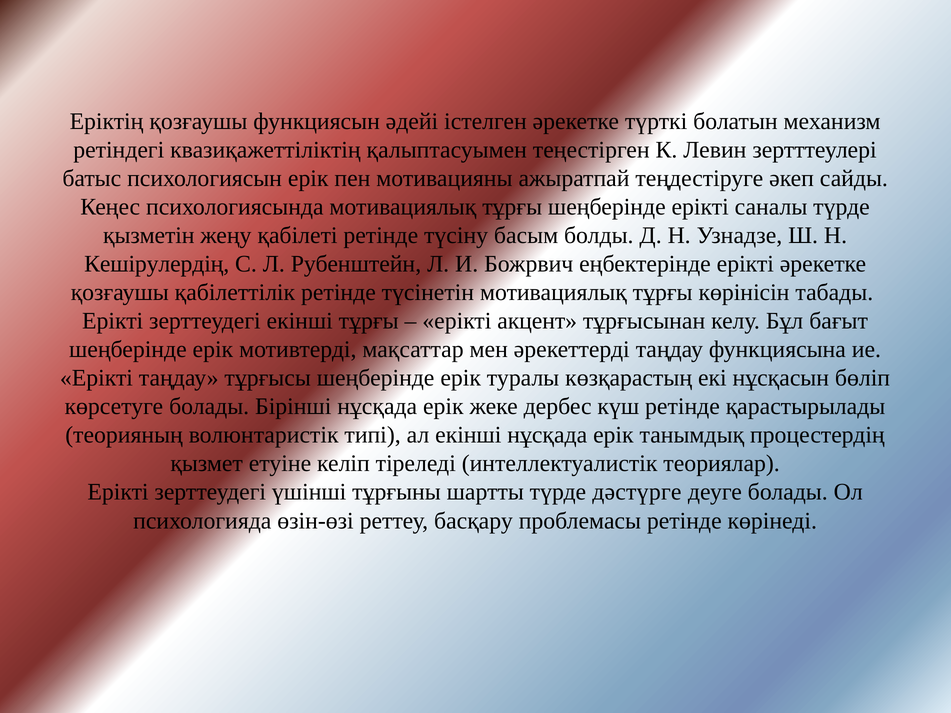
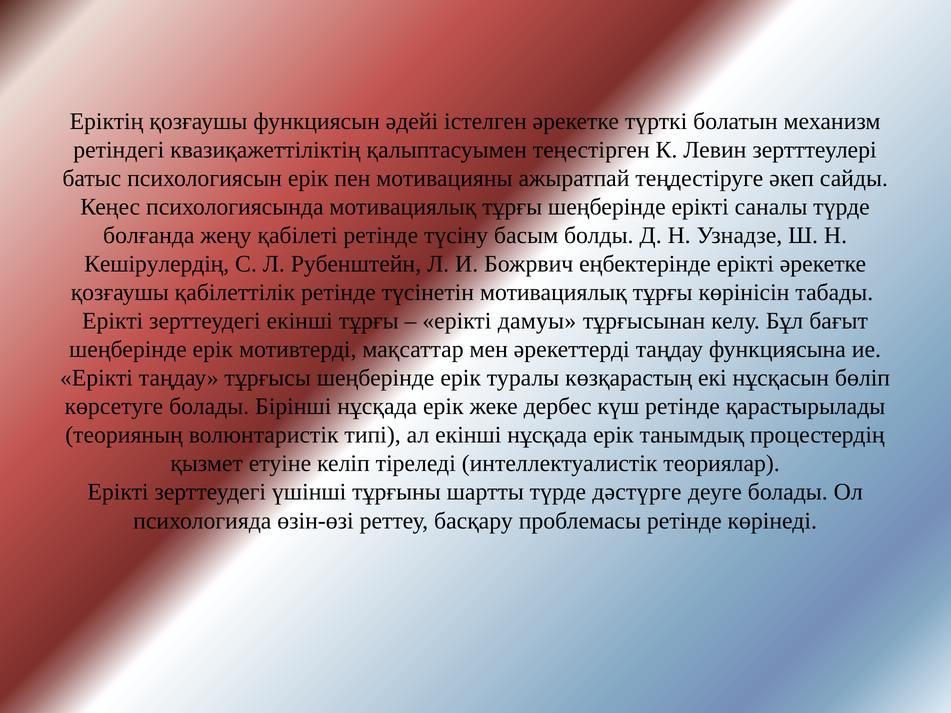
қызметін: қызметін -> болғанда (149, 236)
акцент: акцент -> дамуы (537, 321)
